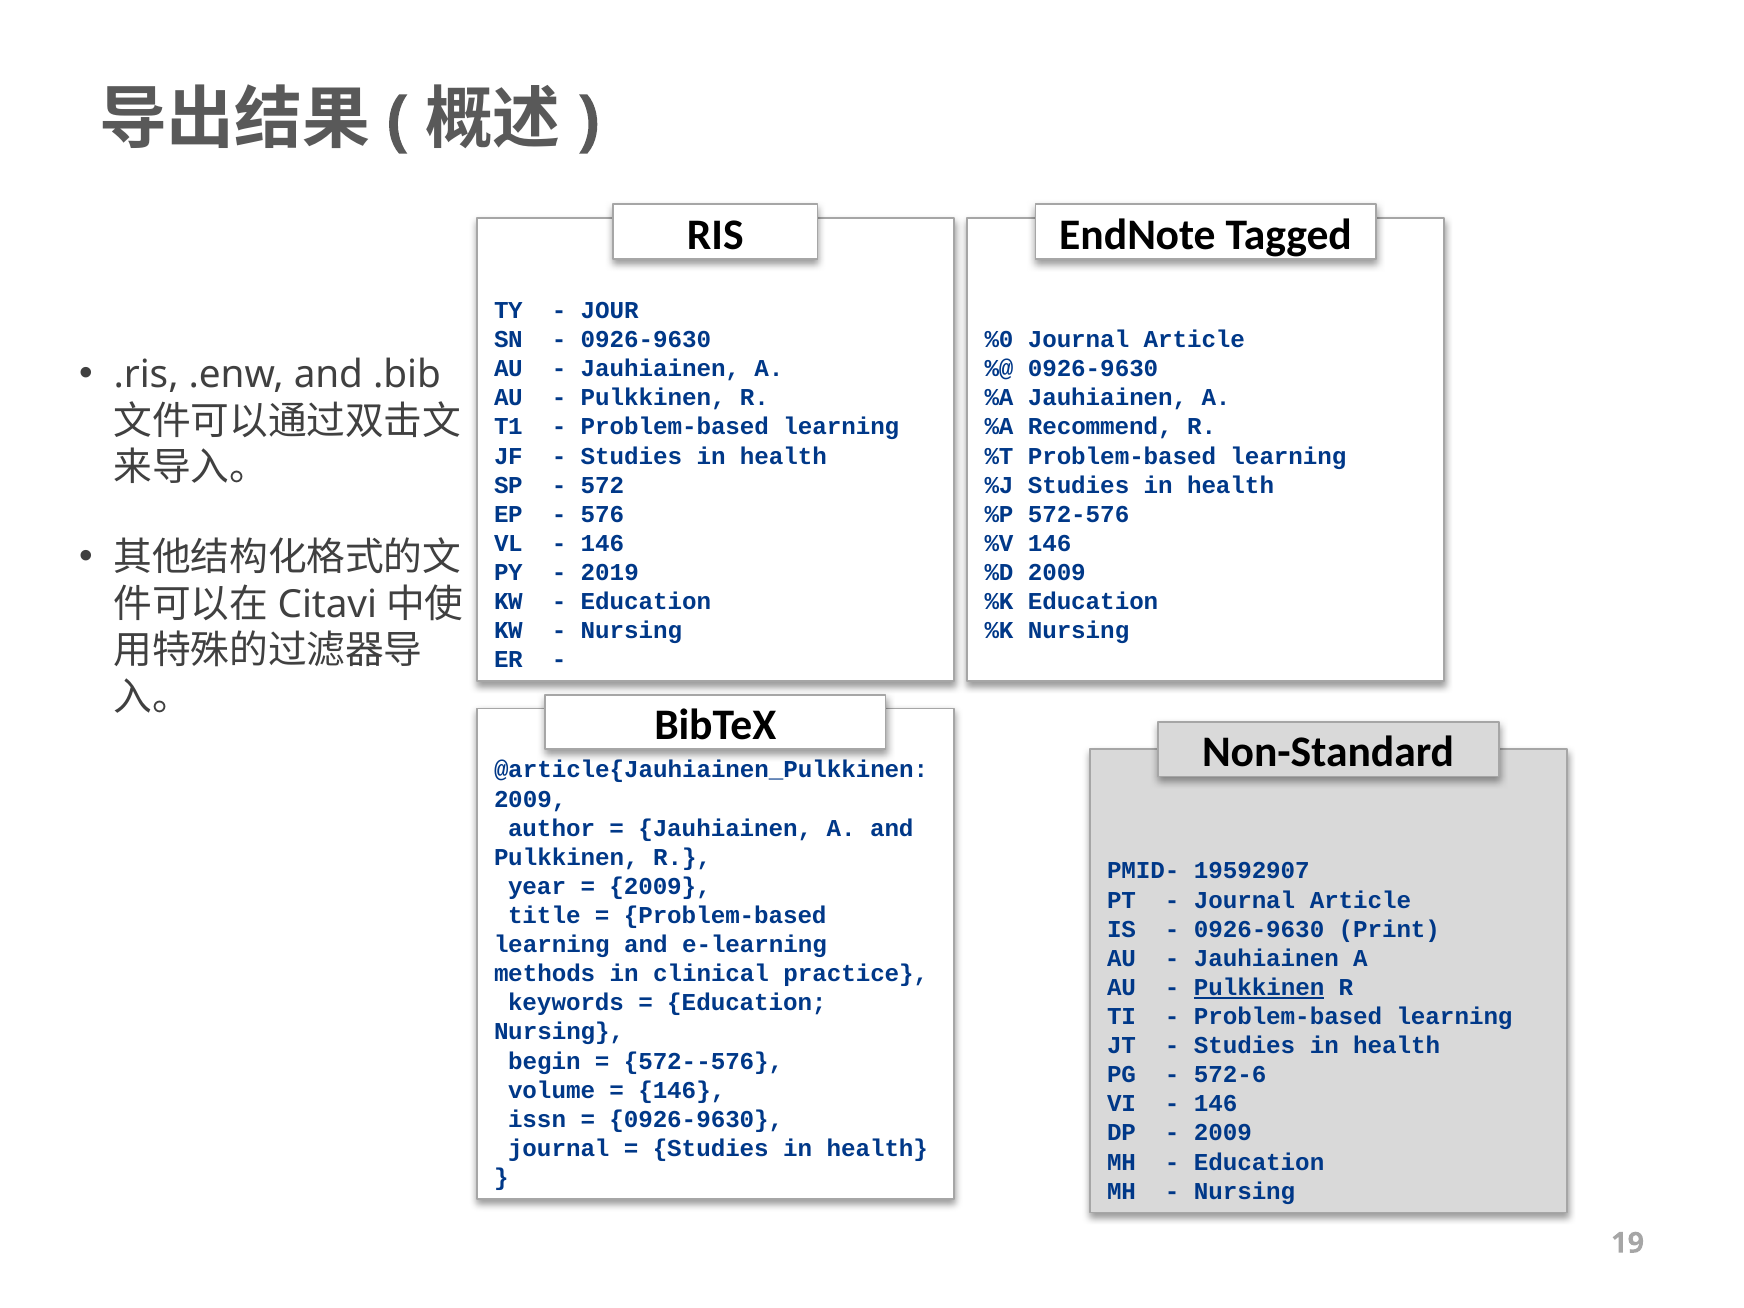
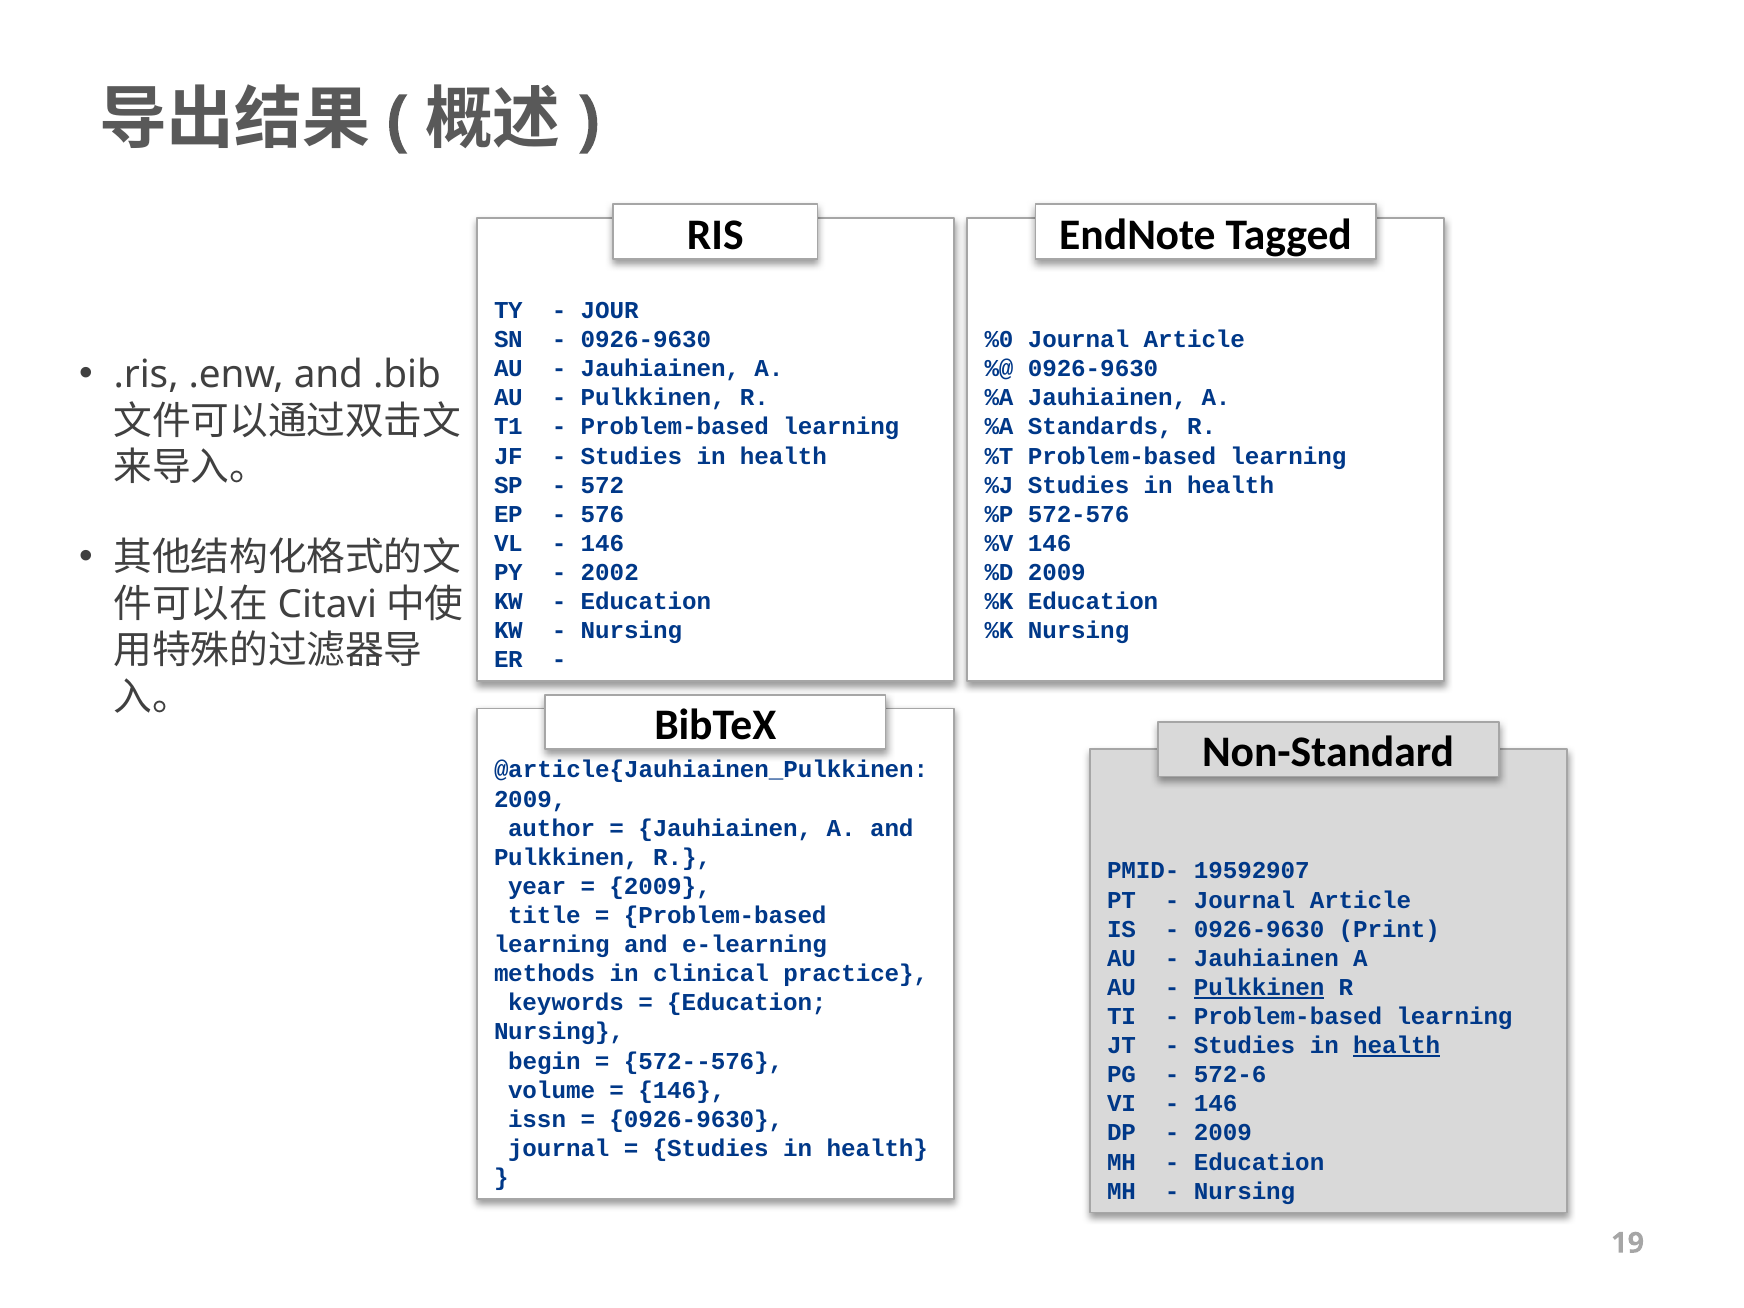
Recommend: Recommend -> Standards (1100, 427)
2019: 2019 -> 2002 (610, 572)
health underline: none -> present (1397, 1046)
